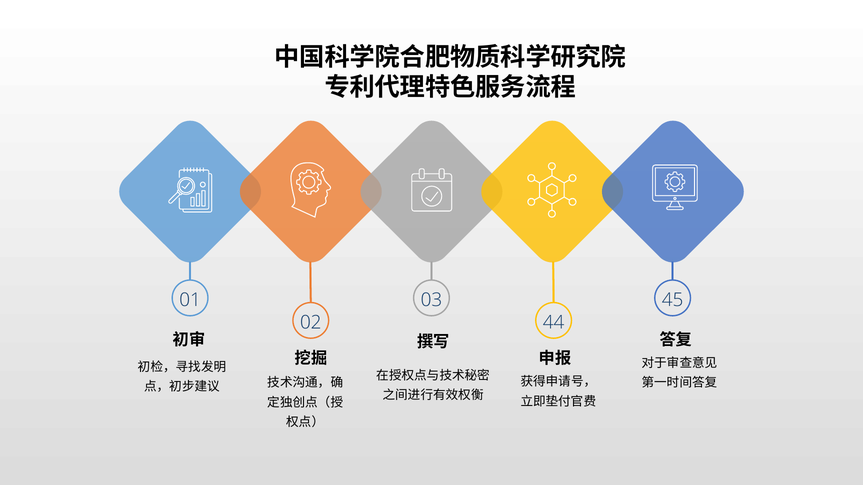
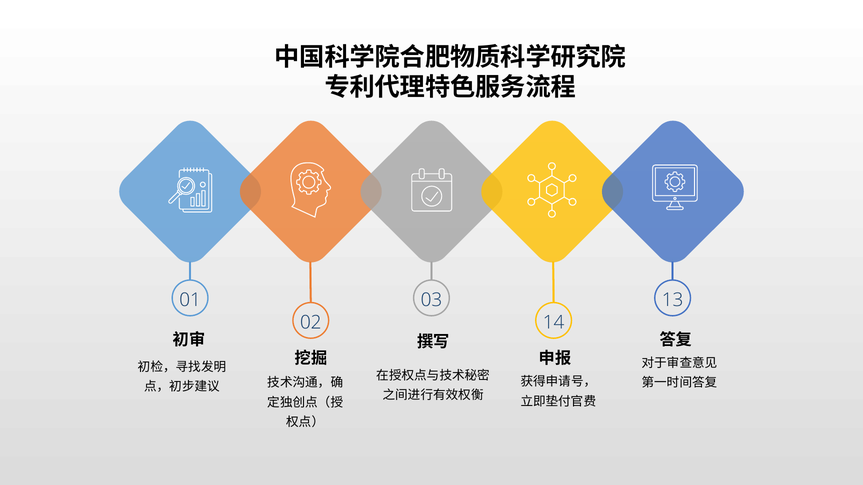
45: 45 -> 13 (673, 301)
44: 44 -> 14 (554, 323)
